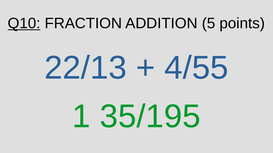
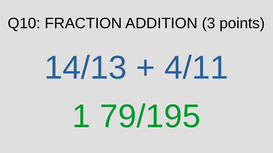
Q10 underline: present -> none (24, 23)
5: 5 -> 3 (209, 23)
22/13: 22/13 -> 14/13 (85, 68)
4/55: 4/55 -> 4/11 (196, 68)
35/195: 35/195 -> 79/195 (150, 117)
